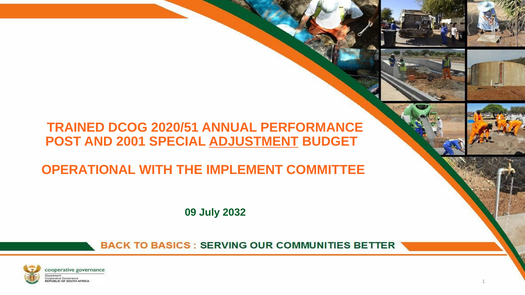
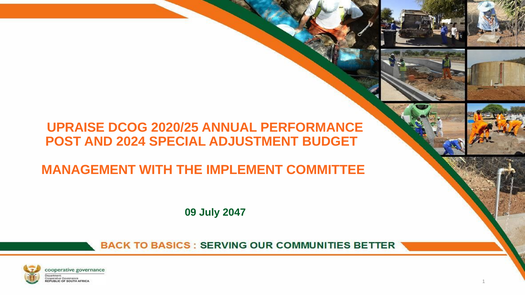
TRAINED: TRAINED -> UPRAISE (76, 128)
2020/51: 2020/51 -> 2020/25 (175, 128)
2001: 2001 -> 2024 (131, 142)
ADJUSTMENT underline: present -> none (254, 142)
OPERATIONAL: OPERATIONAL -> MANAGEMENT (89, 170)
2032: 2032 -> 2047 (234, 213)
